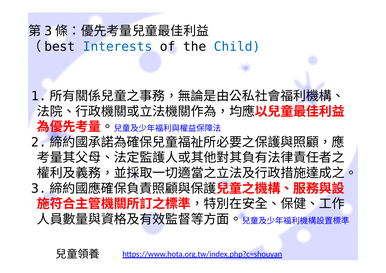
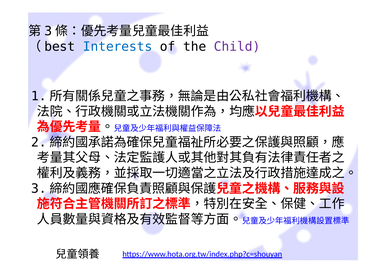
Child colour: blue -> purple (237, 47)
